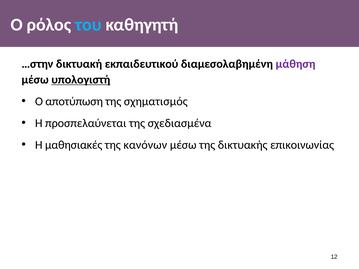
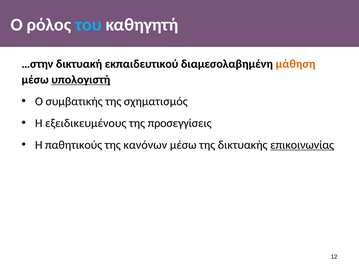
μάθηση colour: purple -> orange (296, 64)
αποτύπωση: αποτύπωση -> συμβατικής (74, 101)
προσπελαύνεται: προσπελαύνεται -> εξειδικευμένους (86, 123)
σχεδιασμένα: σχεδιασμένα -> προσεγγίσεις (180, 123)
μαθησιακές: μαθησιακές -> παθητικούς (74, 145)
επικοινωνίας underline: none -> present (302, 145)
